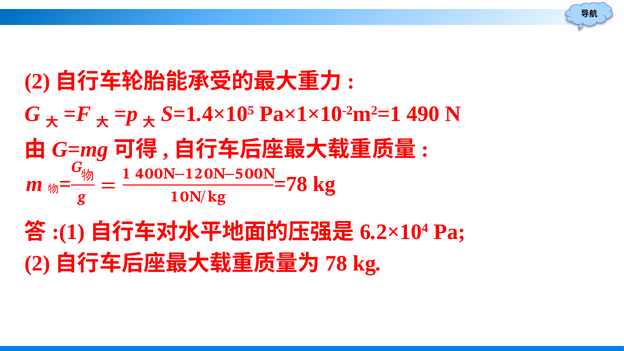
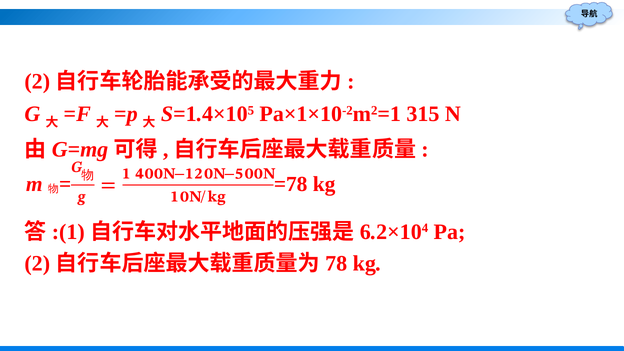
490: 490 -> 315 (423, 114)
